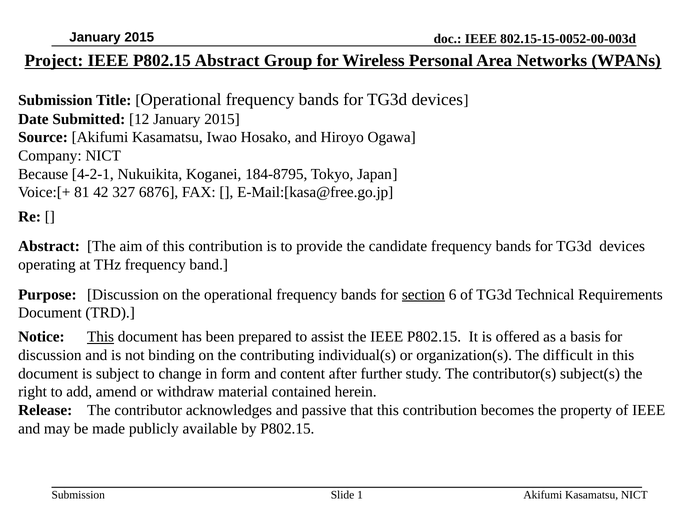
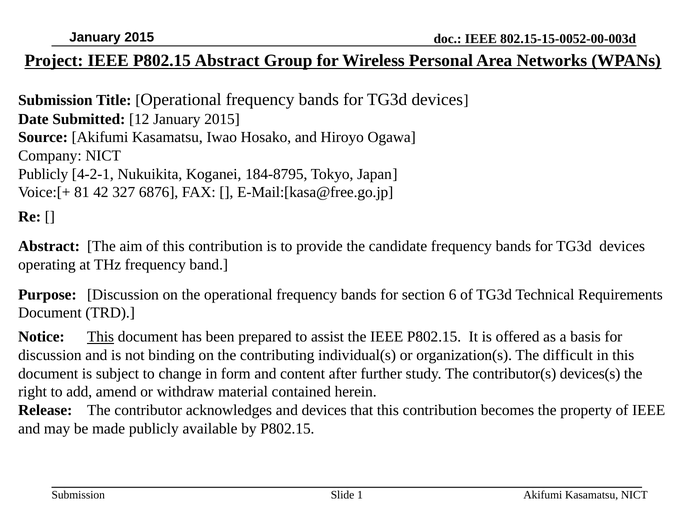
Because: Because -> Publicly (43, 174)
section underline: present -> none (423, 295)
subject(s: subject(s -> devices(s (590, 374)
and passive: passive -> devices (324, 410)
